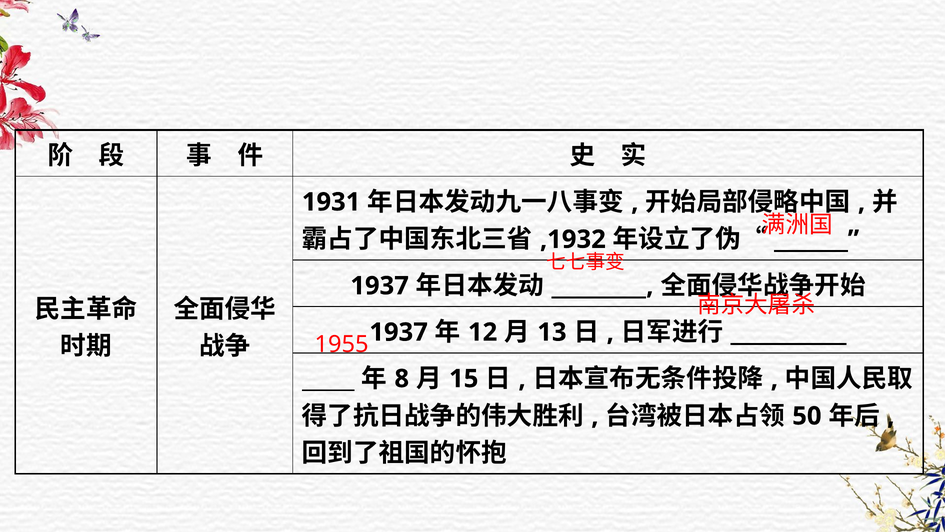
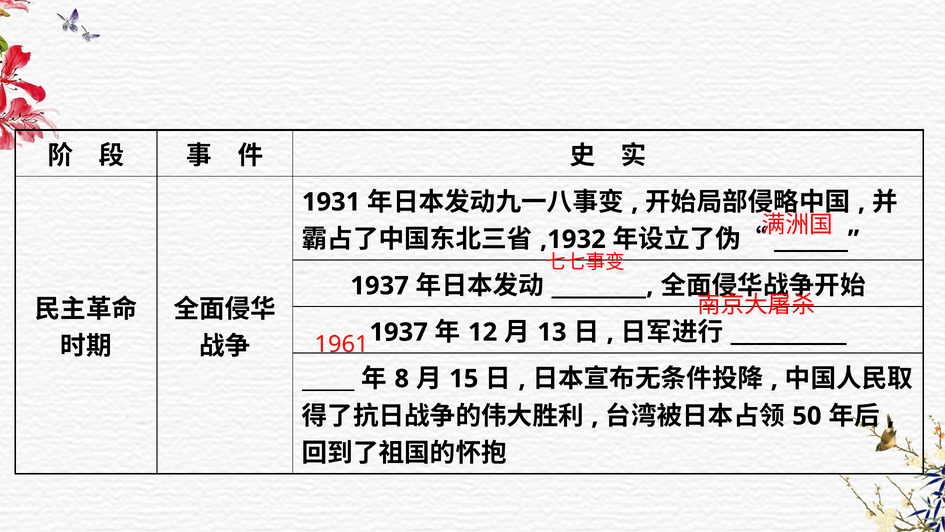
1955: 1955 -> 1961 (342, 344)
